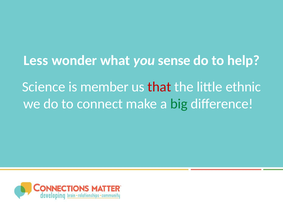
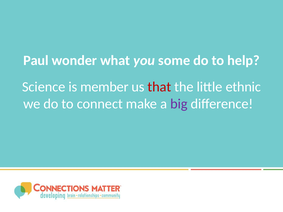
Less: Less -> Paul (36, 60)
sense: sense -> some (174, 60)
big colour: green -> purple (179, 104)
